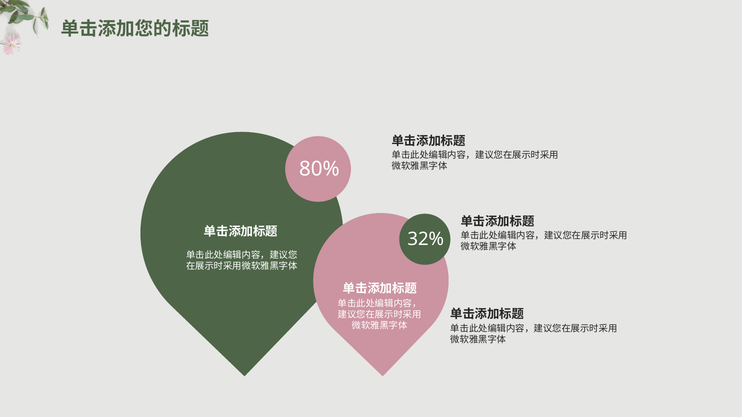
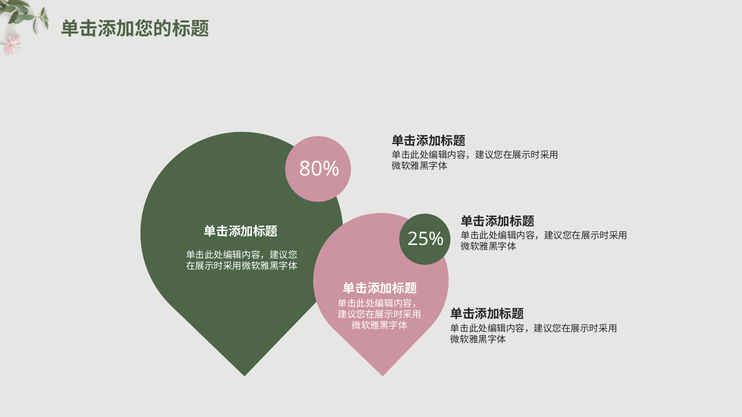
32%: 32% -> 25% (426, 239)
